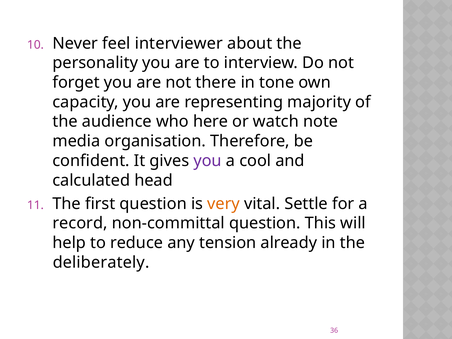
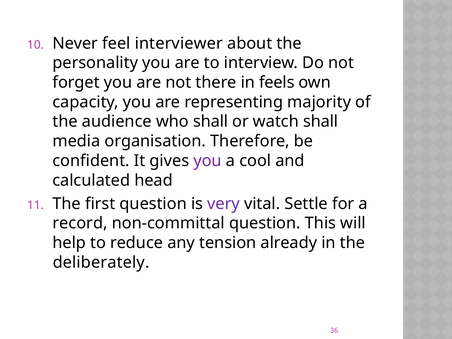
tone: tone -> feels (277, 82)
who here: here -> shall (211, 122)
watch note: note -> shall (321, 122)
very colour: orange -> purple (224, 204)
